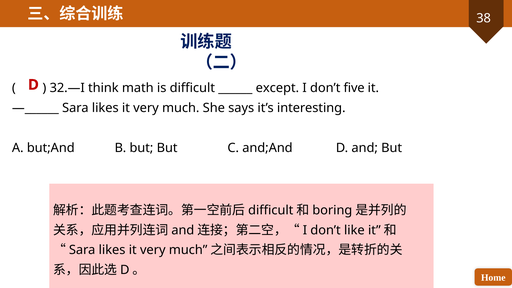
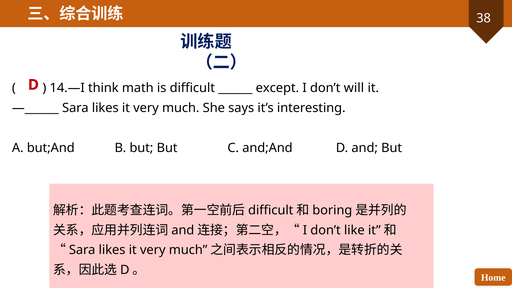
32.—I: 32.—I -> 14.—I (67, 88)
five: five -> will (354, 88)
